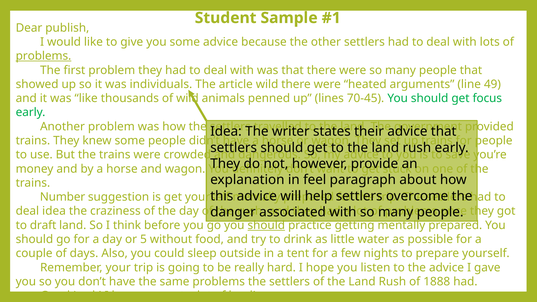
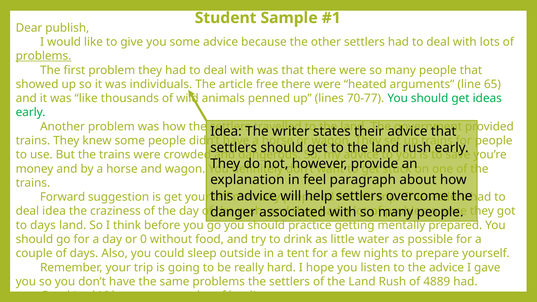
article wild: wild -> free (267, 84)
49: 49 -> 65 (492, 84)
70-45: 70-45 -> 70-77 (366, 98)
focus: focus -> ideas (487, 98)
Number: Number -> Forward (63, 197)
to draft: draft -> days (43, 225)
should underline: present -> none (266, 225)
5: 5 -> 0 (143, 239)
1888: 1888 -> 4889 (437, 282)
